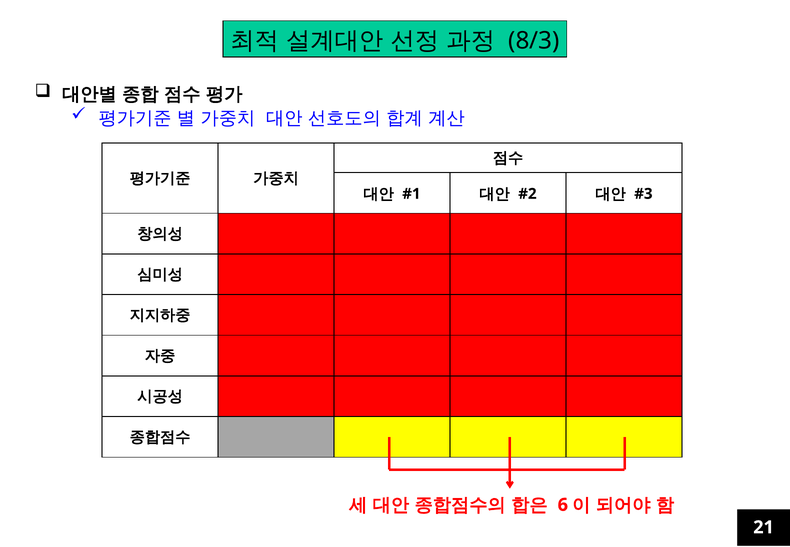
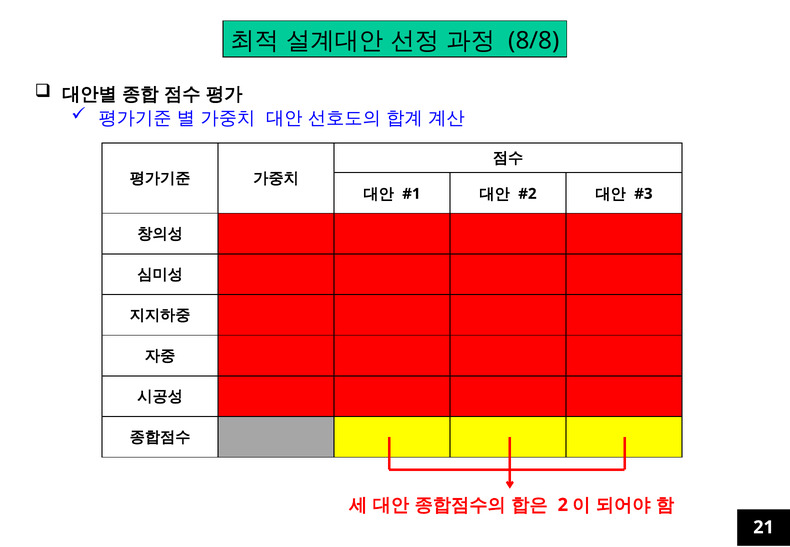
8/3: 8/3 -> 8/8 (534, 41)
6: 6 -> 2 (563, 505)
